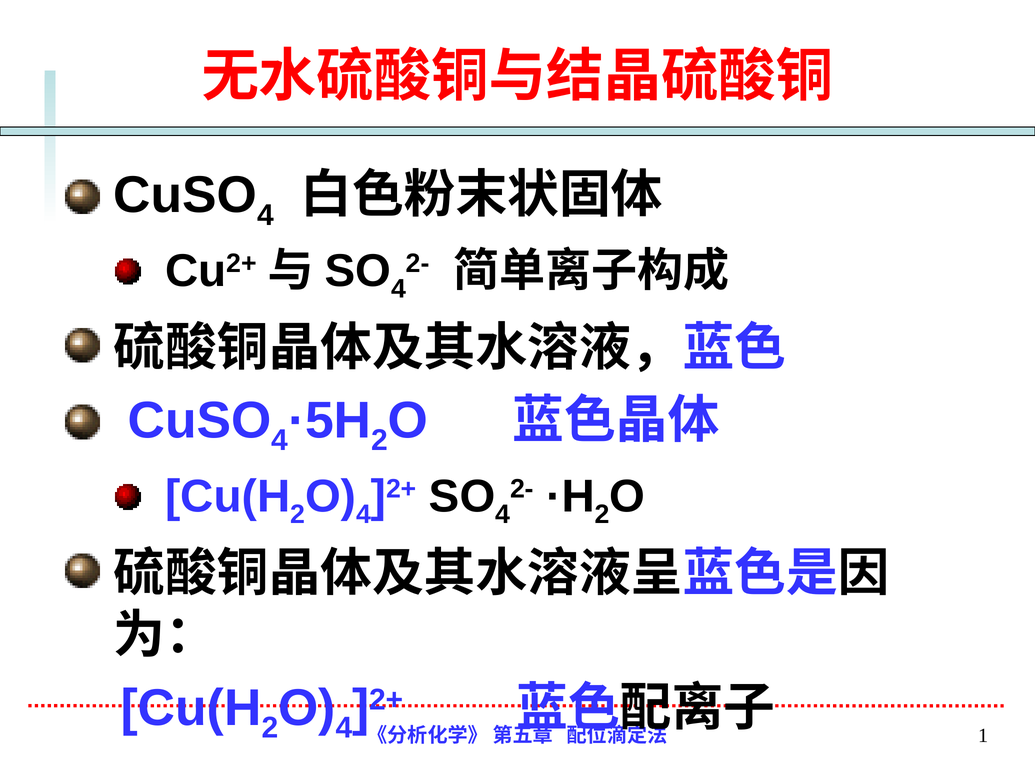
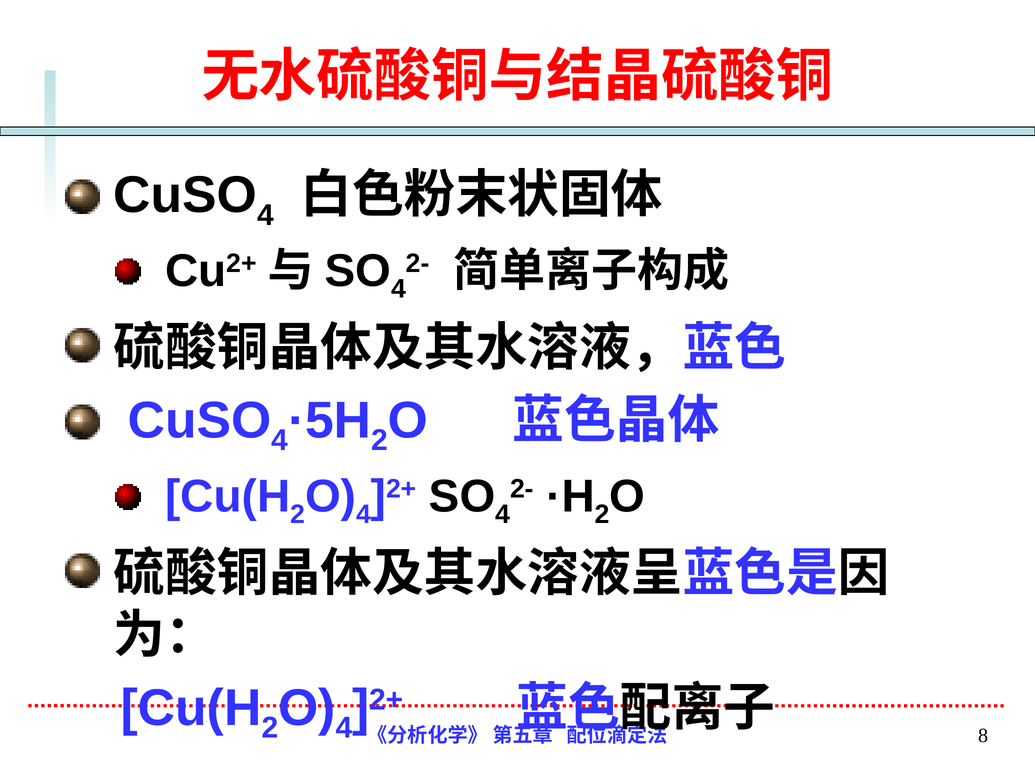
1: 1 -> 8 (983, 736)
